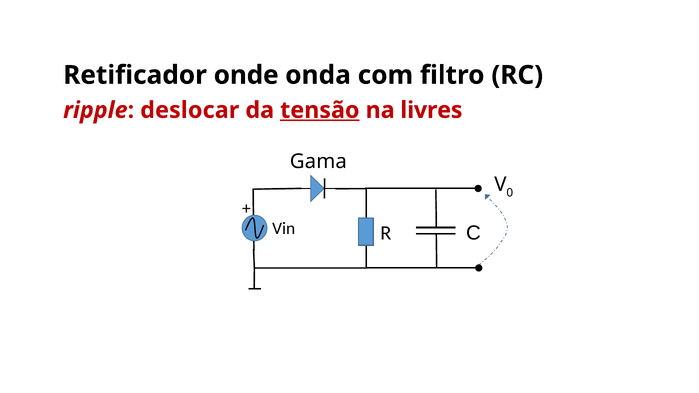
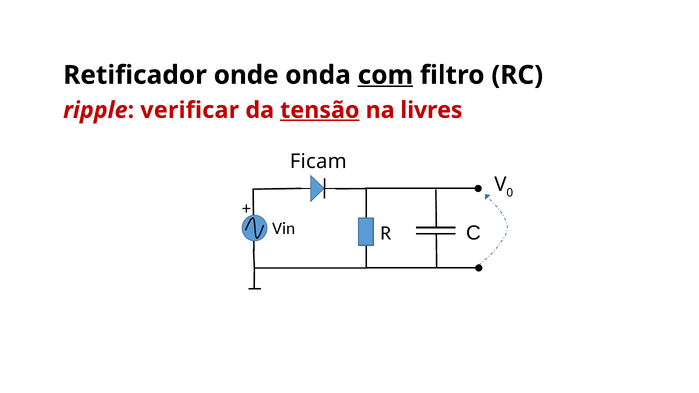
com underline: none -> present (385, 75)
deslocar: deslocar -> verificar (190, 110)
Gama: Gama -> Ficam (318, 162)
